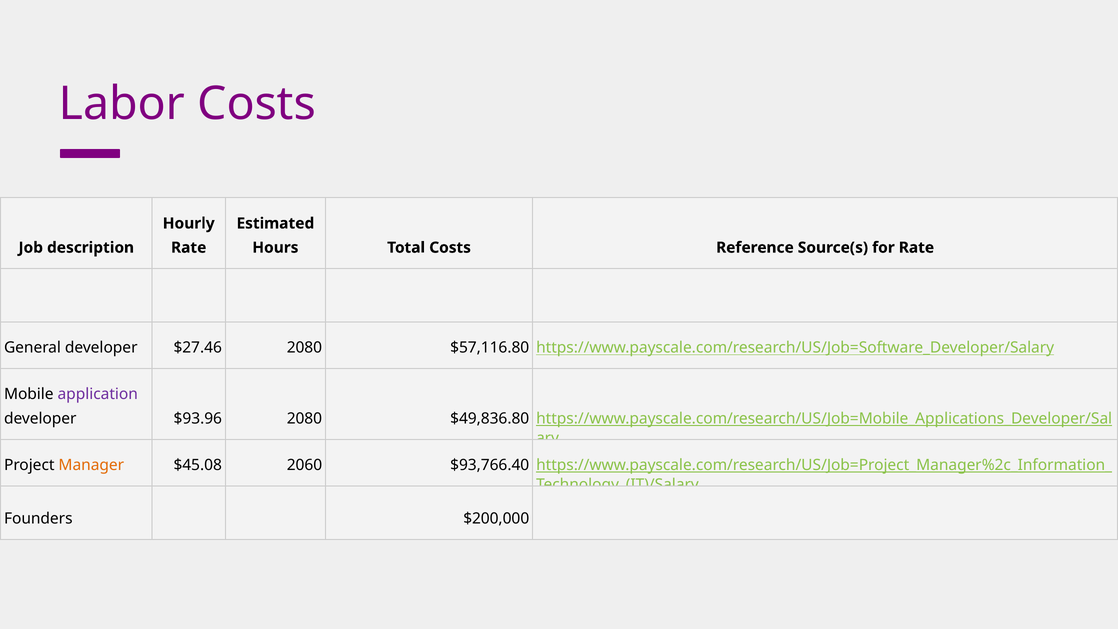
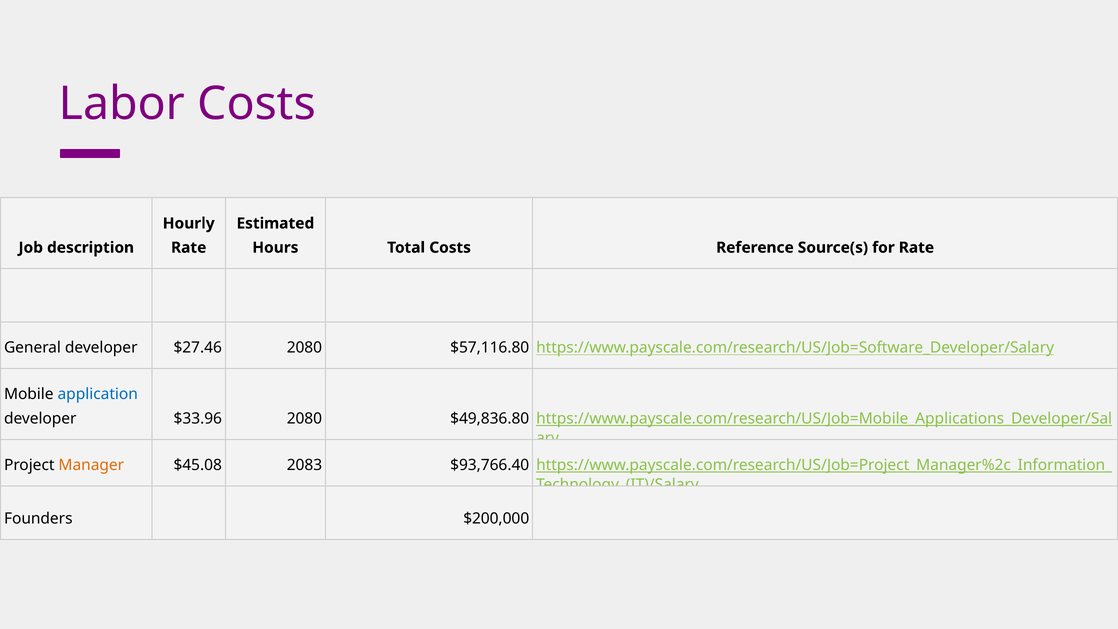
application colour: purple -> blue (98, 394)
$93.96: $93.96 -> $33.96 (198, 418)
2060: 2060 -> 2083 (304, 465)
